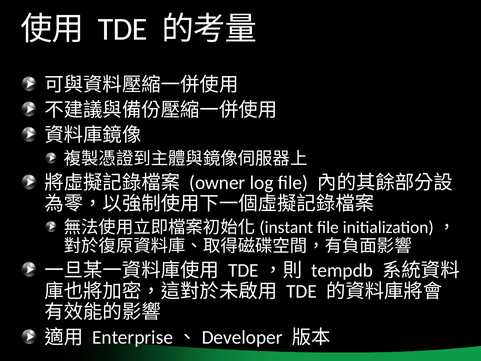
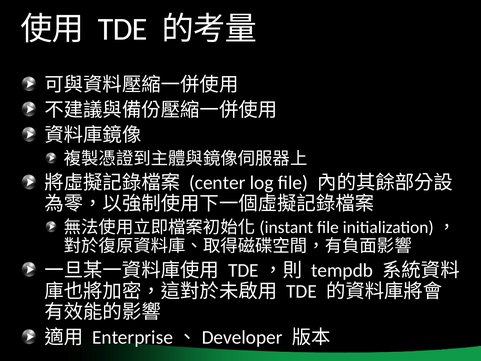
owner: owner -> center (217, 183)
